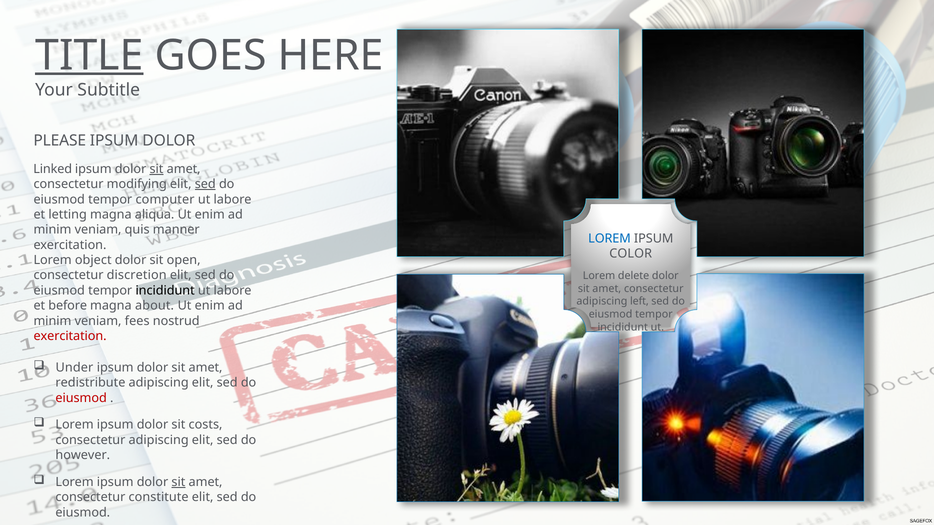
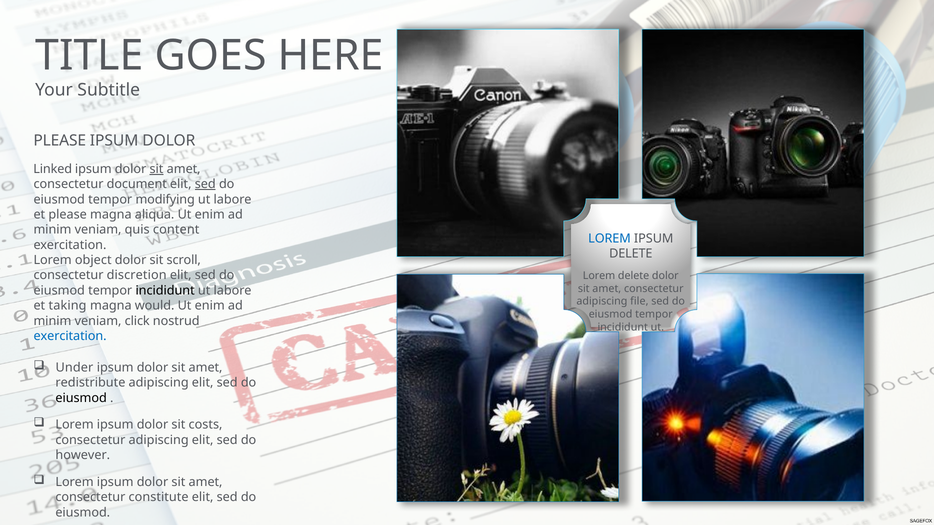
TITLE underline: present -> none (89, 55)
modifying: modifying -> document (137, 184)
computer: computer -> modifying (165, 199)
et letting: letting -> please (68, 215)
manner: manner -> content (176, 230)
COLOR: COLOR -> DELETE (631, 254)
open: open -> scroll (184, 260)
left: left -> file (639, 302)
before: before -> taking (68, 306)
about: about -> would (155, 306)
fees: fees -> click (137, 321)
exercitation colour: red -> blue (70, 336)
eiusmod colour: red -> black (81, 398)
sit underline: present -> none (178, 482)
